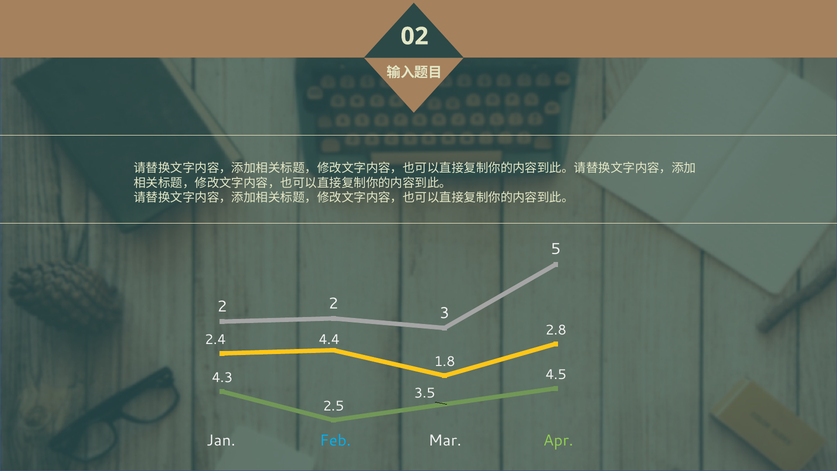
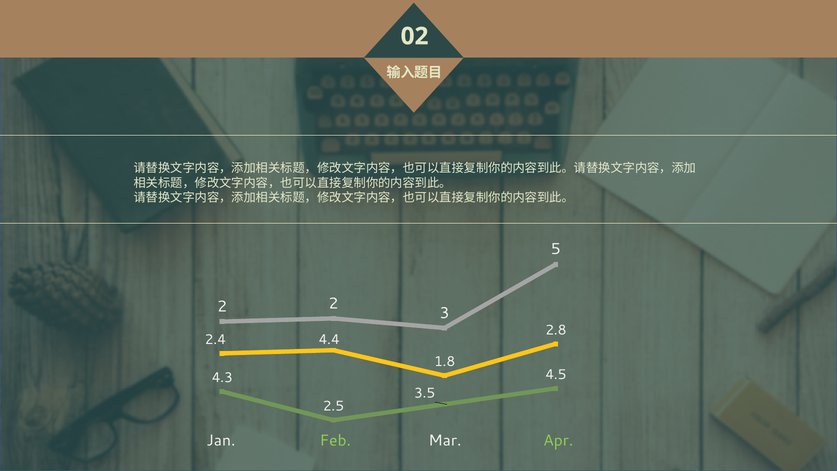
Feb colour: light blue -> light green (335, 440)
